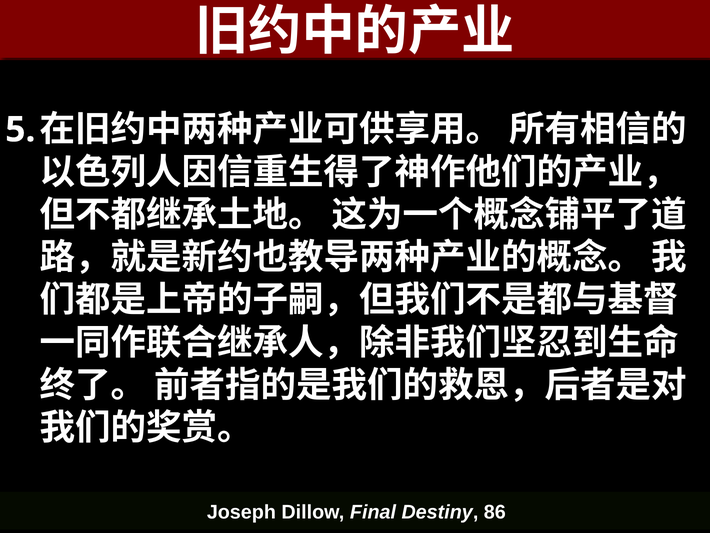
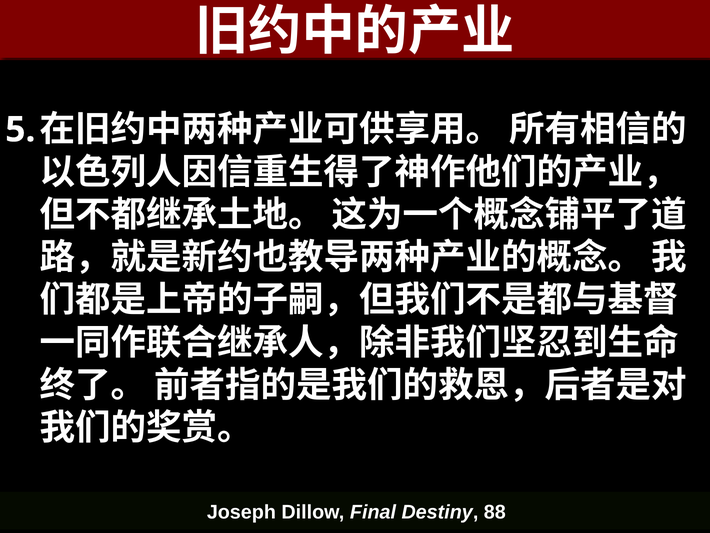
86: 86 -> 88 (495, 512)
